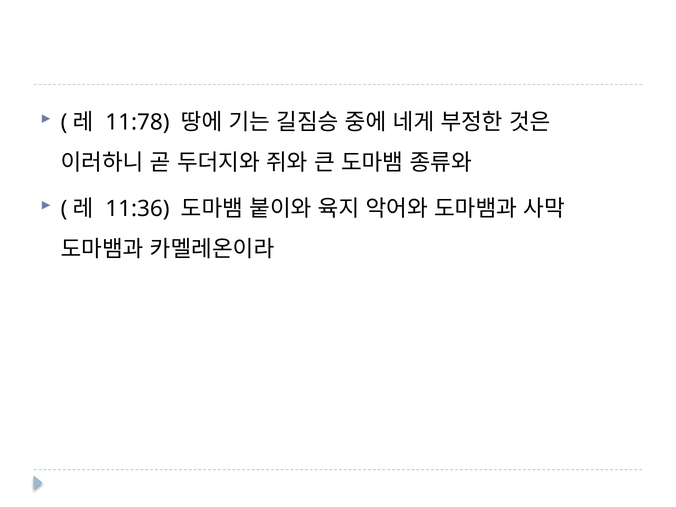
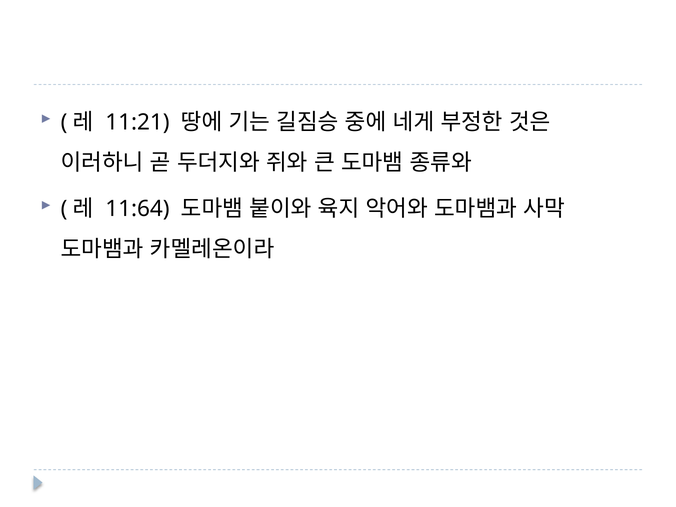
11:78: 11:78 -> 11:21 (137, 122)
11:36: 11:36 -> 11:64 (137, 209)
